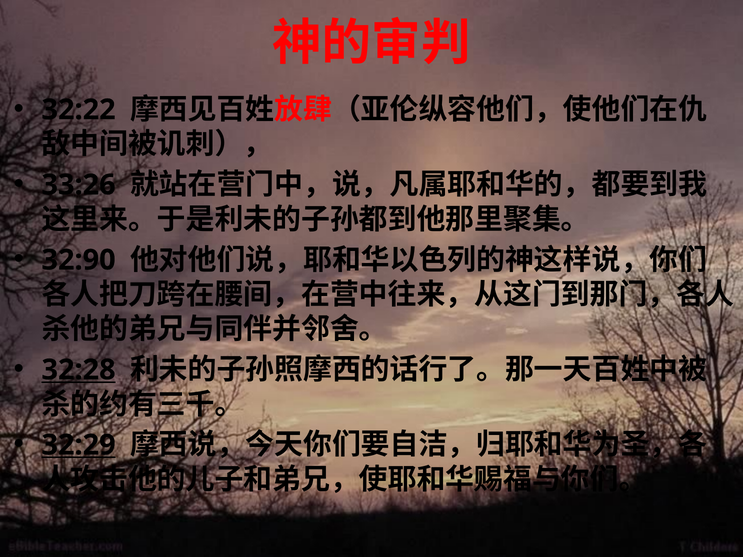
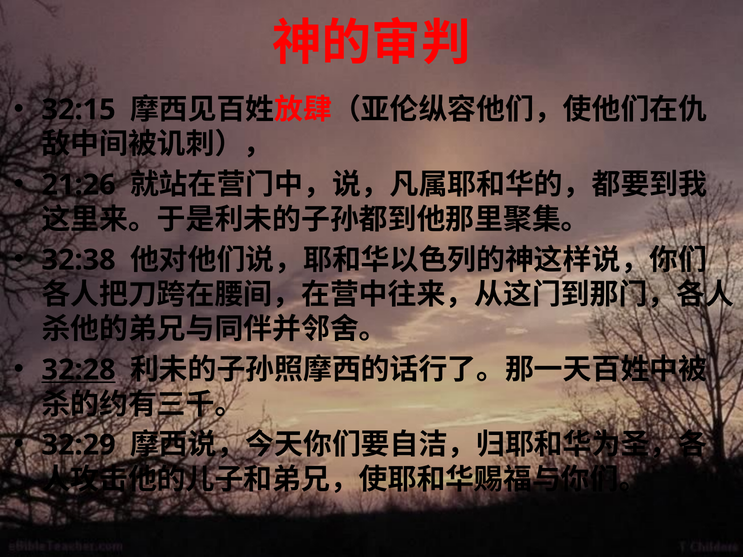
32:22: 32:22 -> 32:15 (79, 110)
33:26: 33:26 -> 21:26 (79, 185)
32:90: 32:90 -> 32:38 (79, 260)
32:29 underline: present -> none (79, 445)
